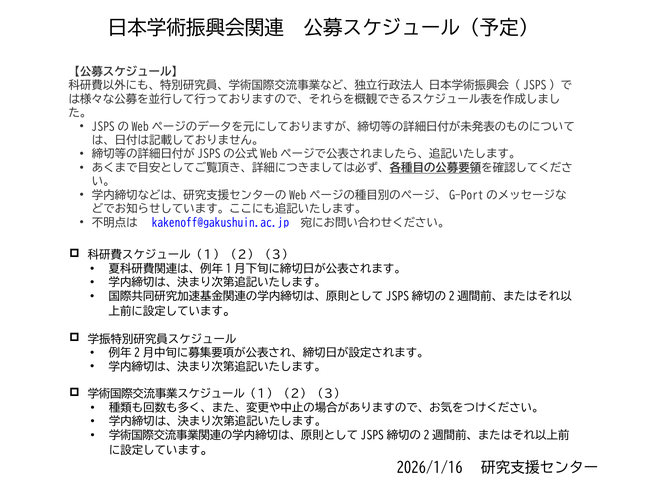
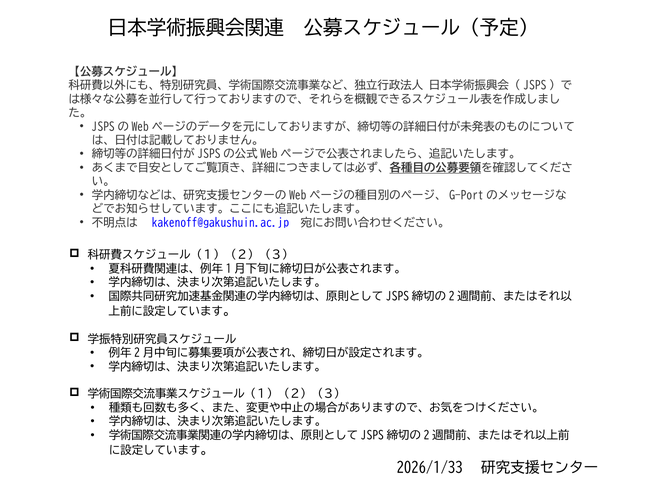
2026/1/16: 2026/1/16 -> 2026/1/33 (430, 468)
